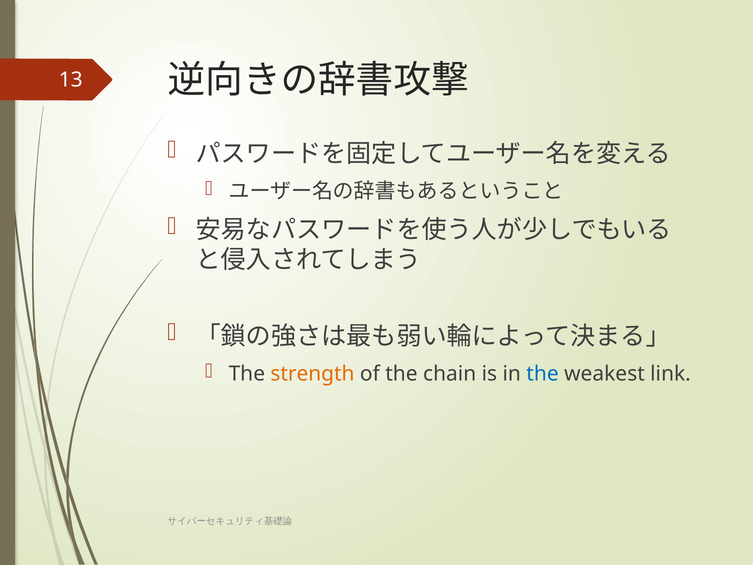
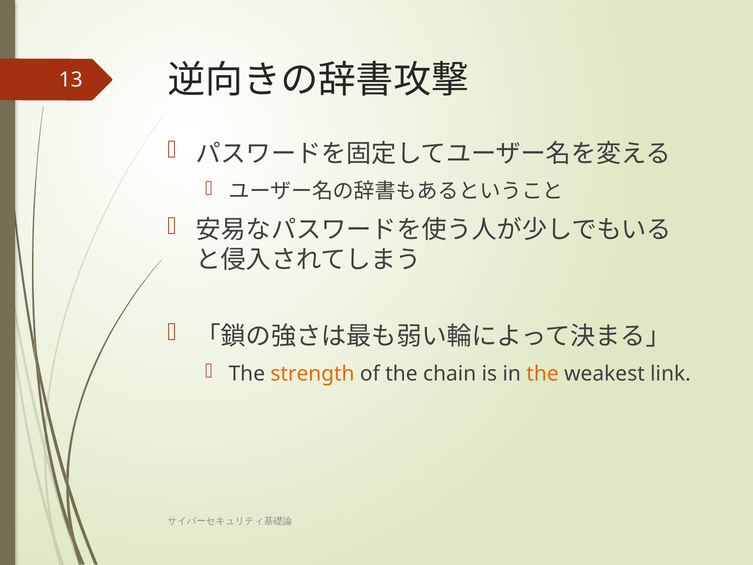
the colour: blue -> orange (543, 374)
